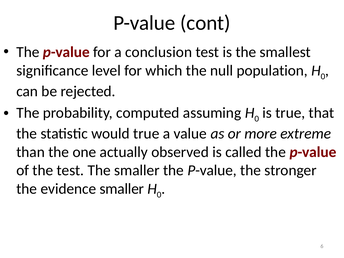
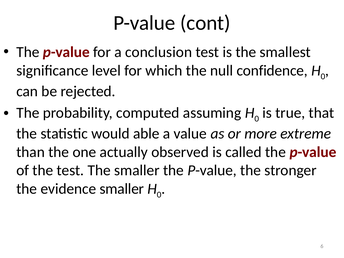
population: population -> confidence (272, 70)
would true: true -> able (146, 134)
